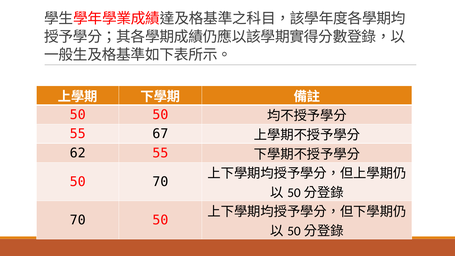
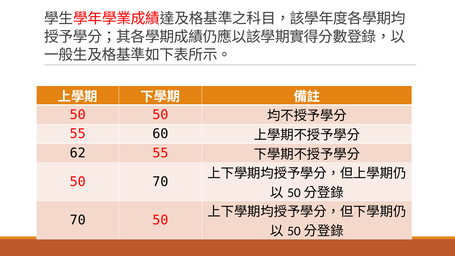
67: 67 -> 60 (160, 134)
